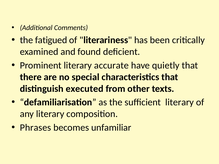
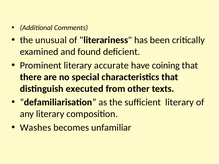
fatigued: fatigued -> unusual (51, 40)
quietly: quietly -> coining (166, 65)
Phrases: Phrases -> Washes (36, 128)
